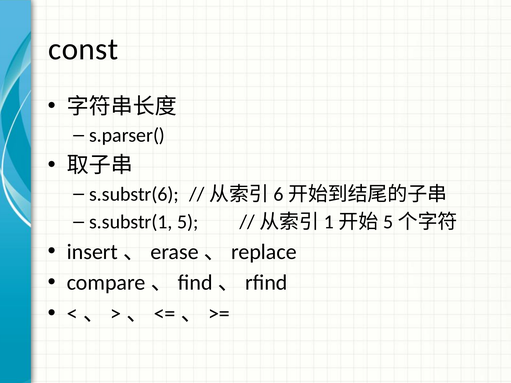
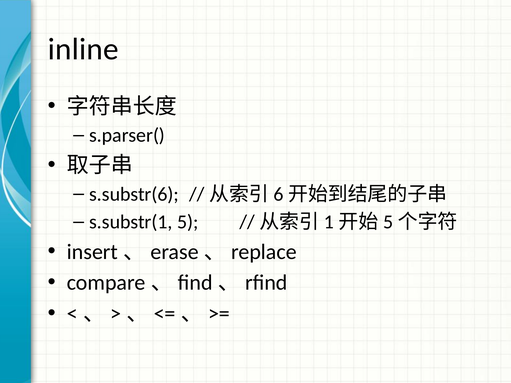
const: const -> inline (83, 49)
